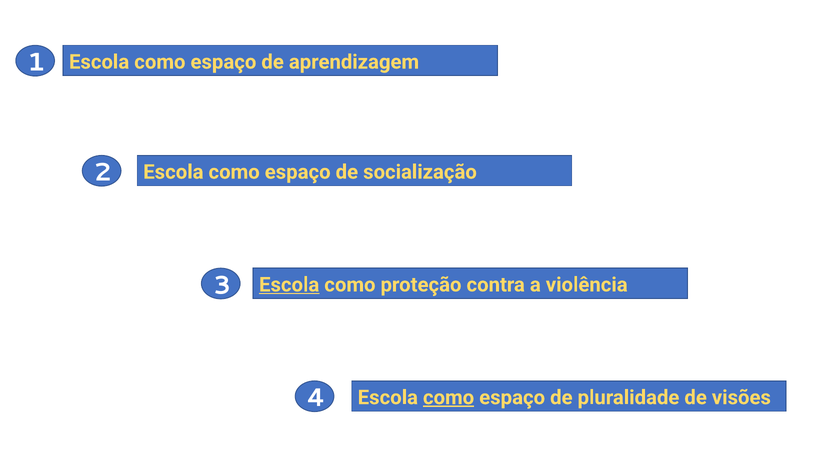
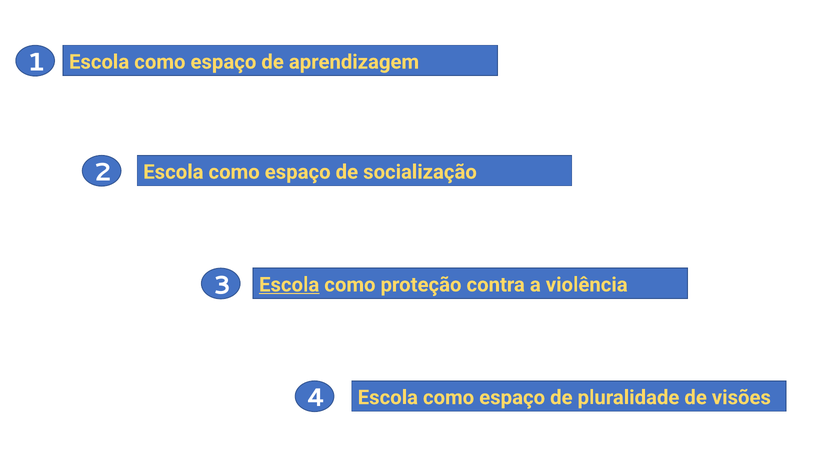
como underline: present -> none (449, 398)
